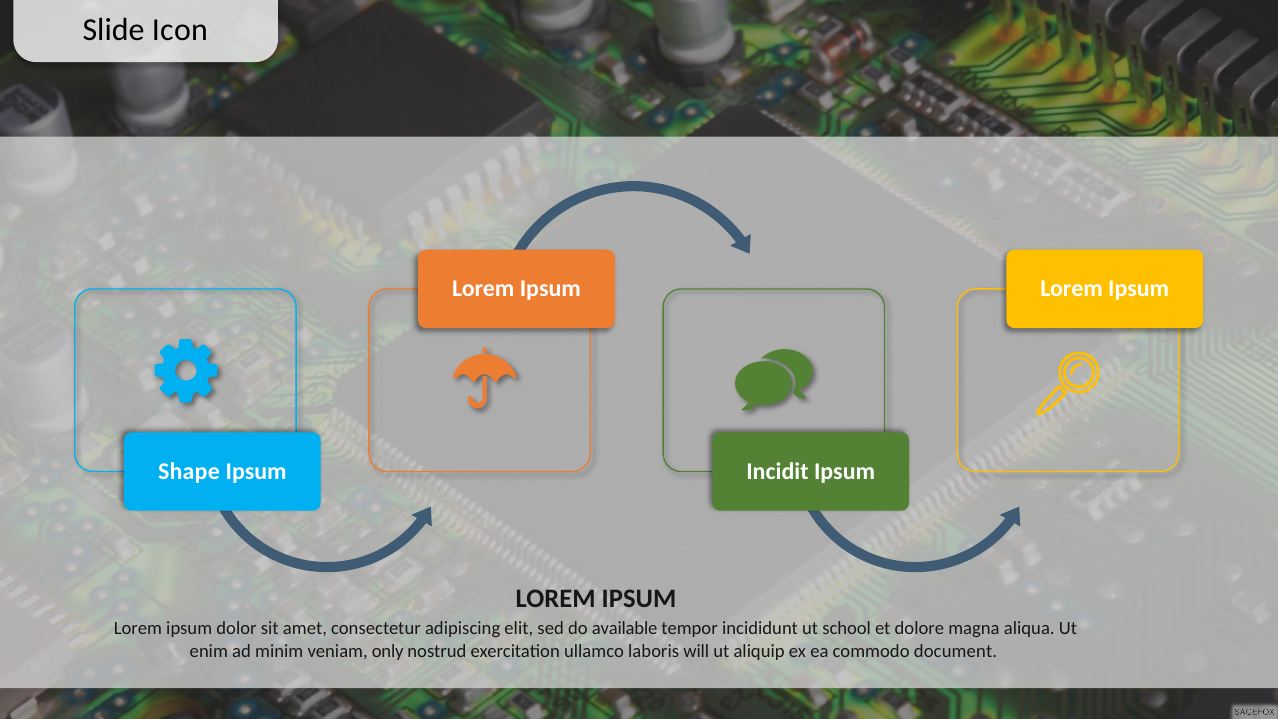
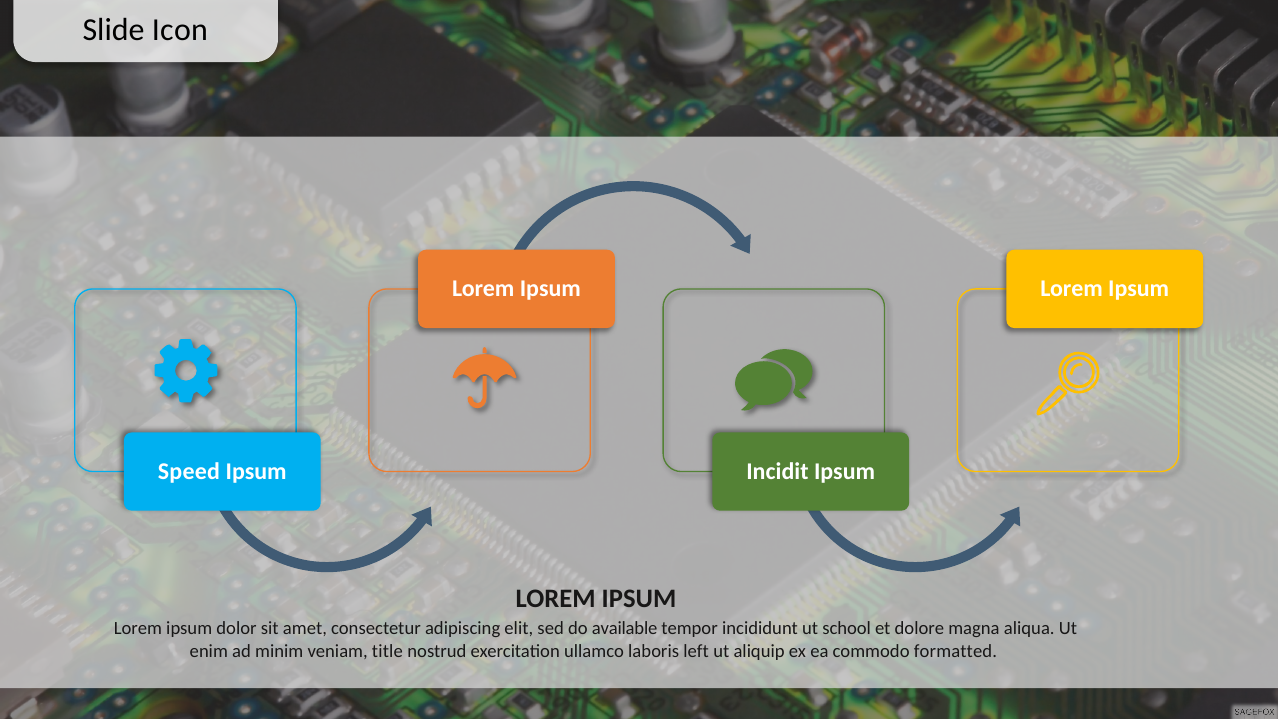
Shape: Shape -> Speed (189, 471)
only: only -> title (387, 651)
will: will -> left (696, 651)
document: document -> formatted (955, 651)
